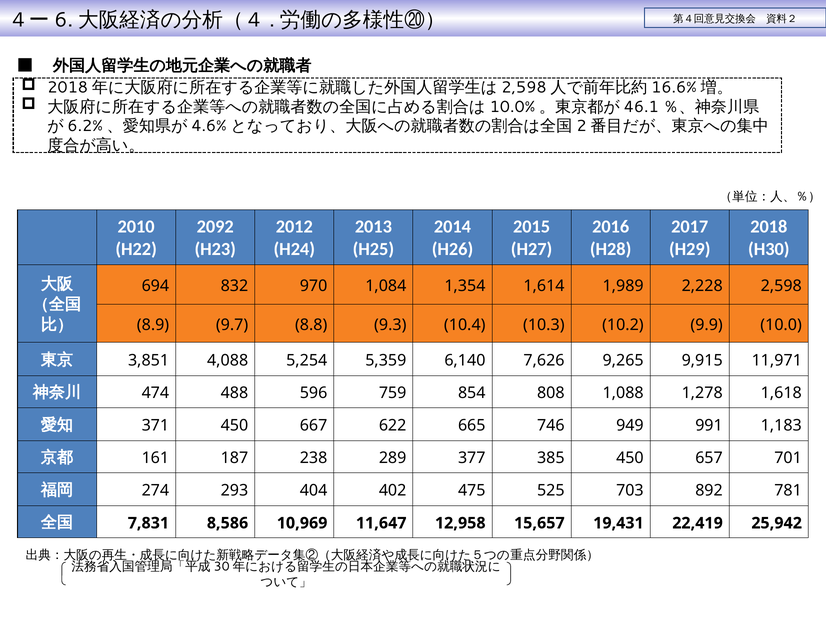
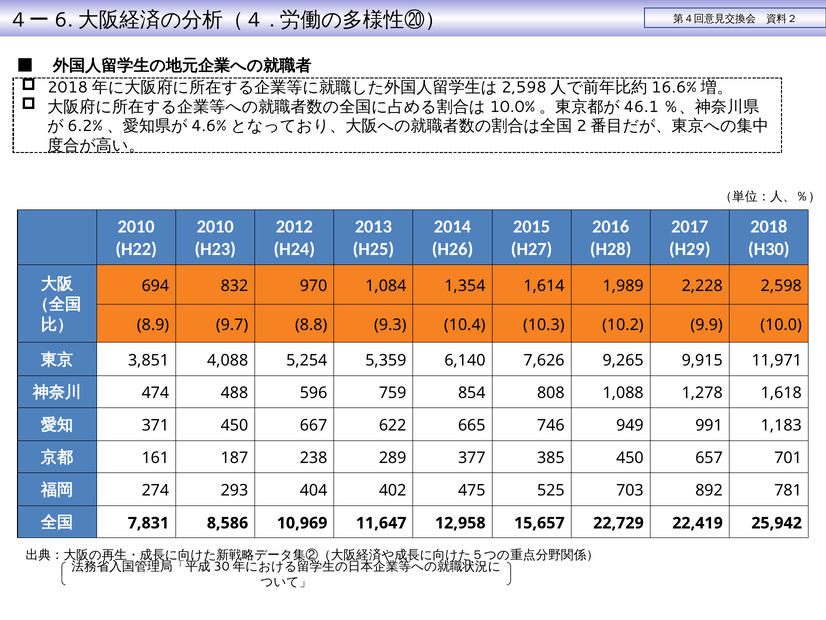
2092: 2092 -> 2010 (215, 226)
19,431: 19,431 -> 22,729 (618, 523)
